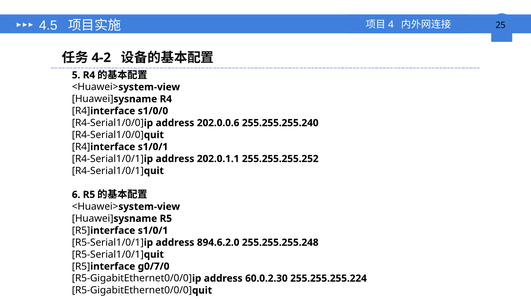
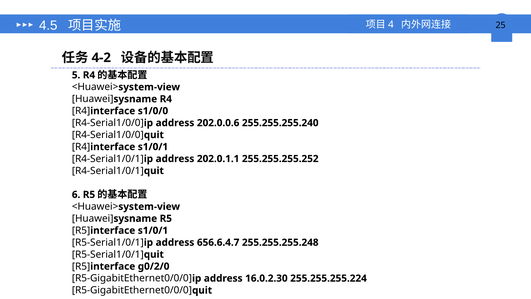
894.6.2.0: 894.6.2.0 -> 656.6.4.7 (218, 242)
g0/7/0: g0/7/0 -> g0/2/0 (154, 266)
60.0.2.30: 60.0.2.30 -> 16.0.2.30 (266, 278)
